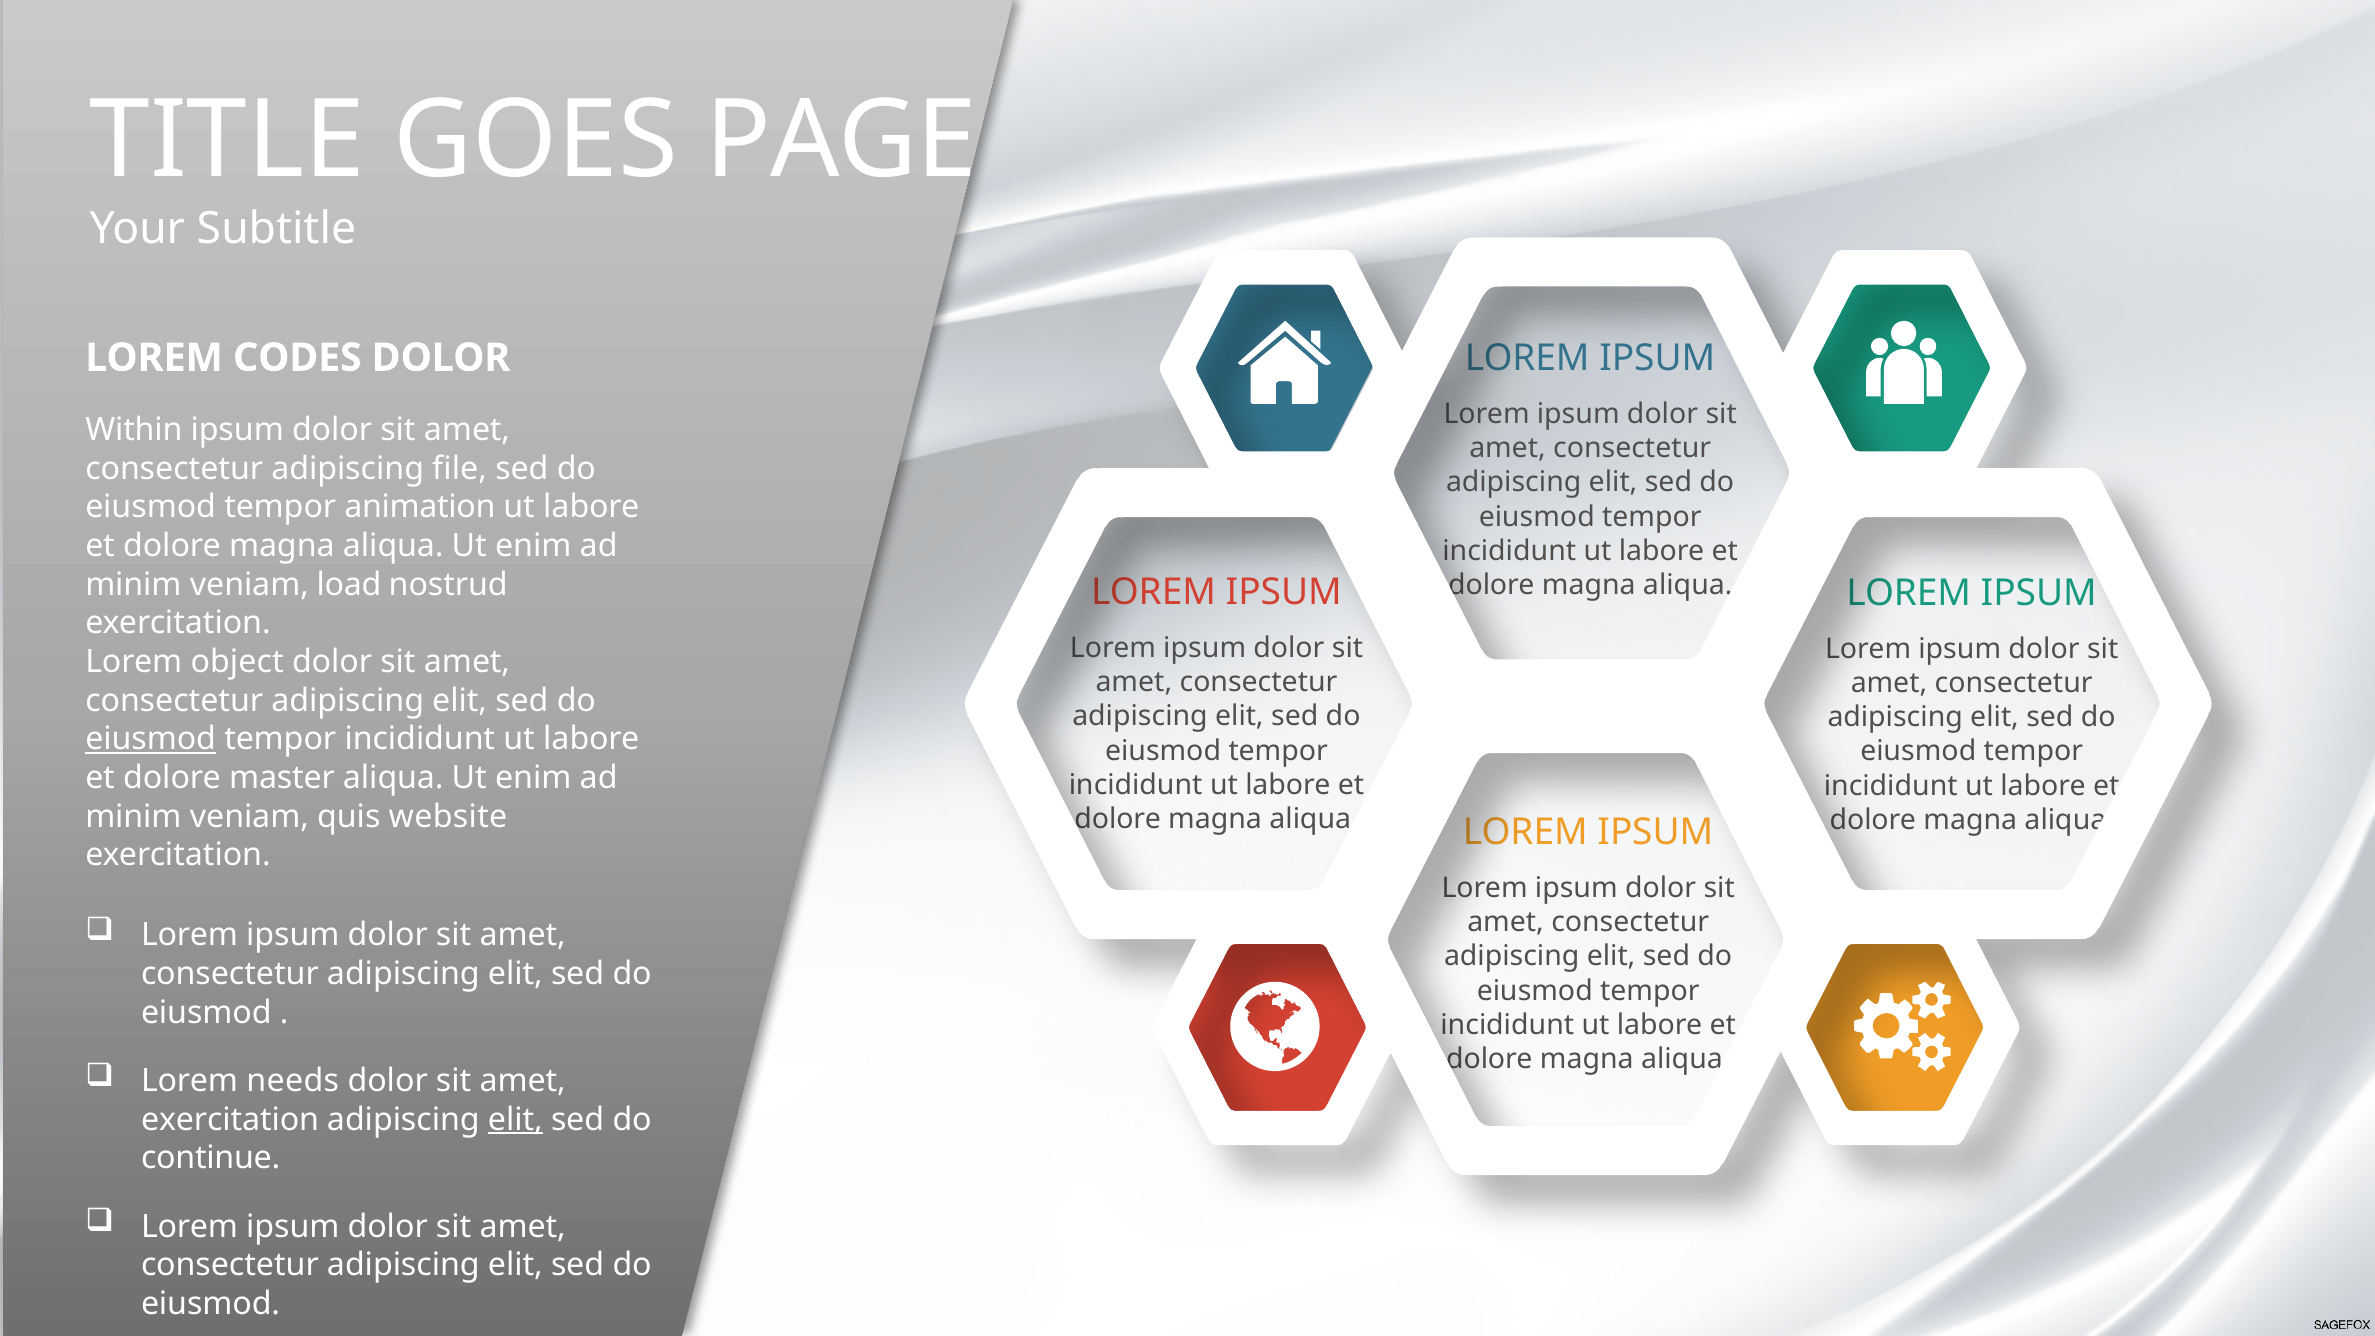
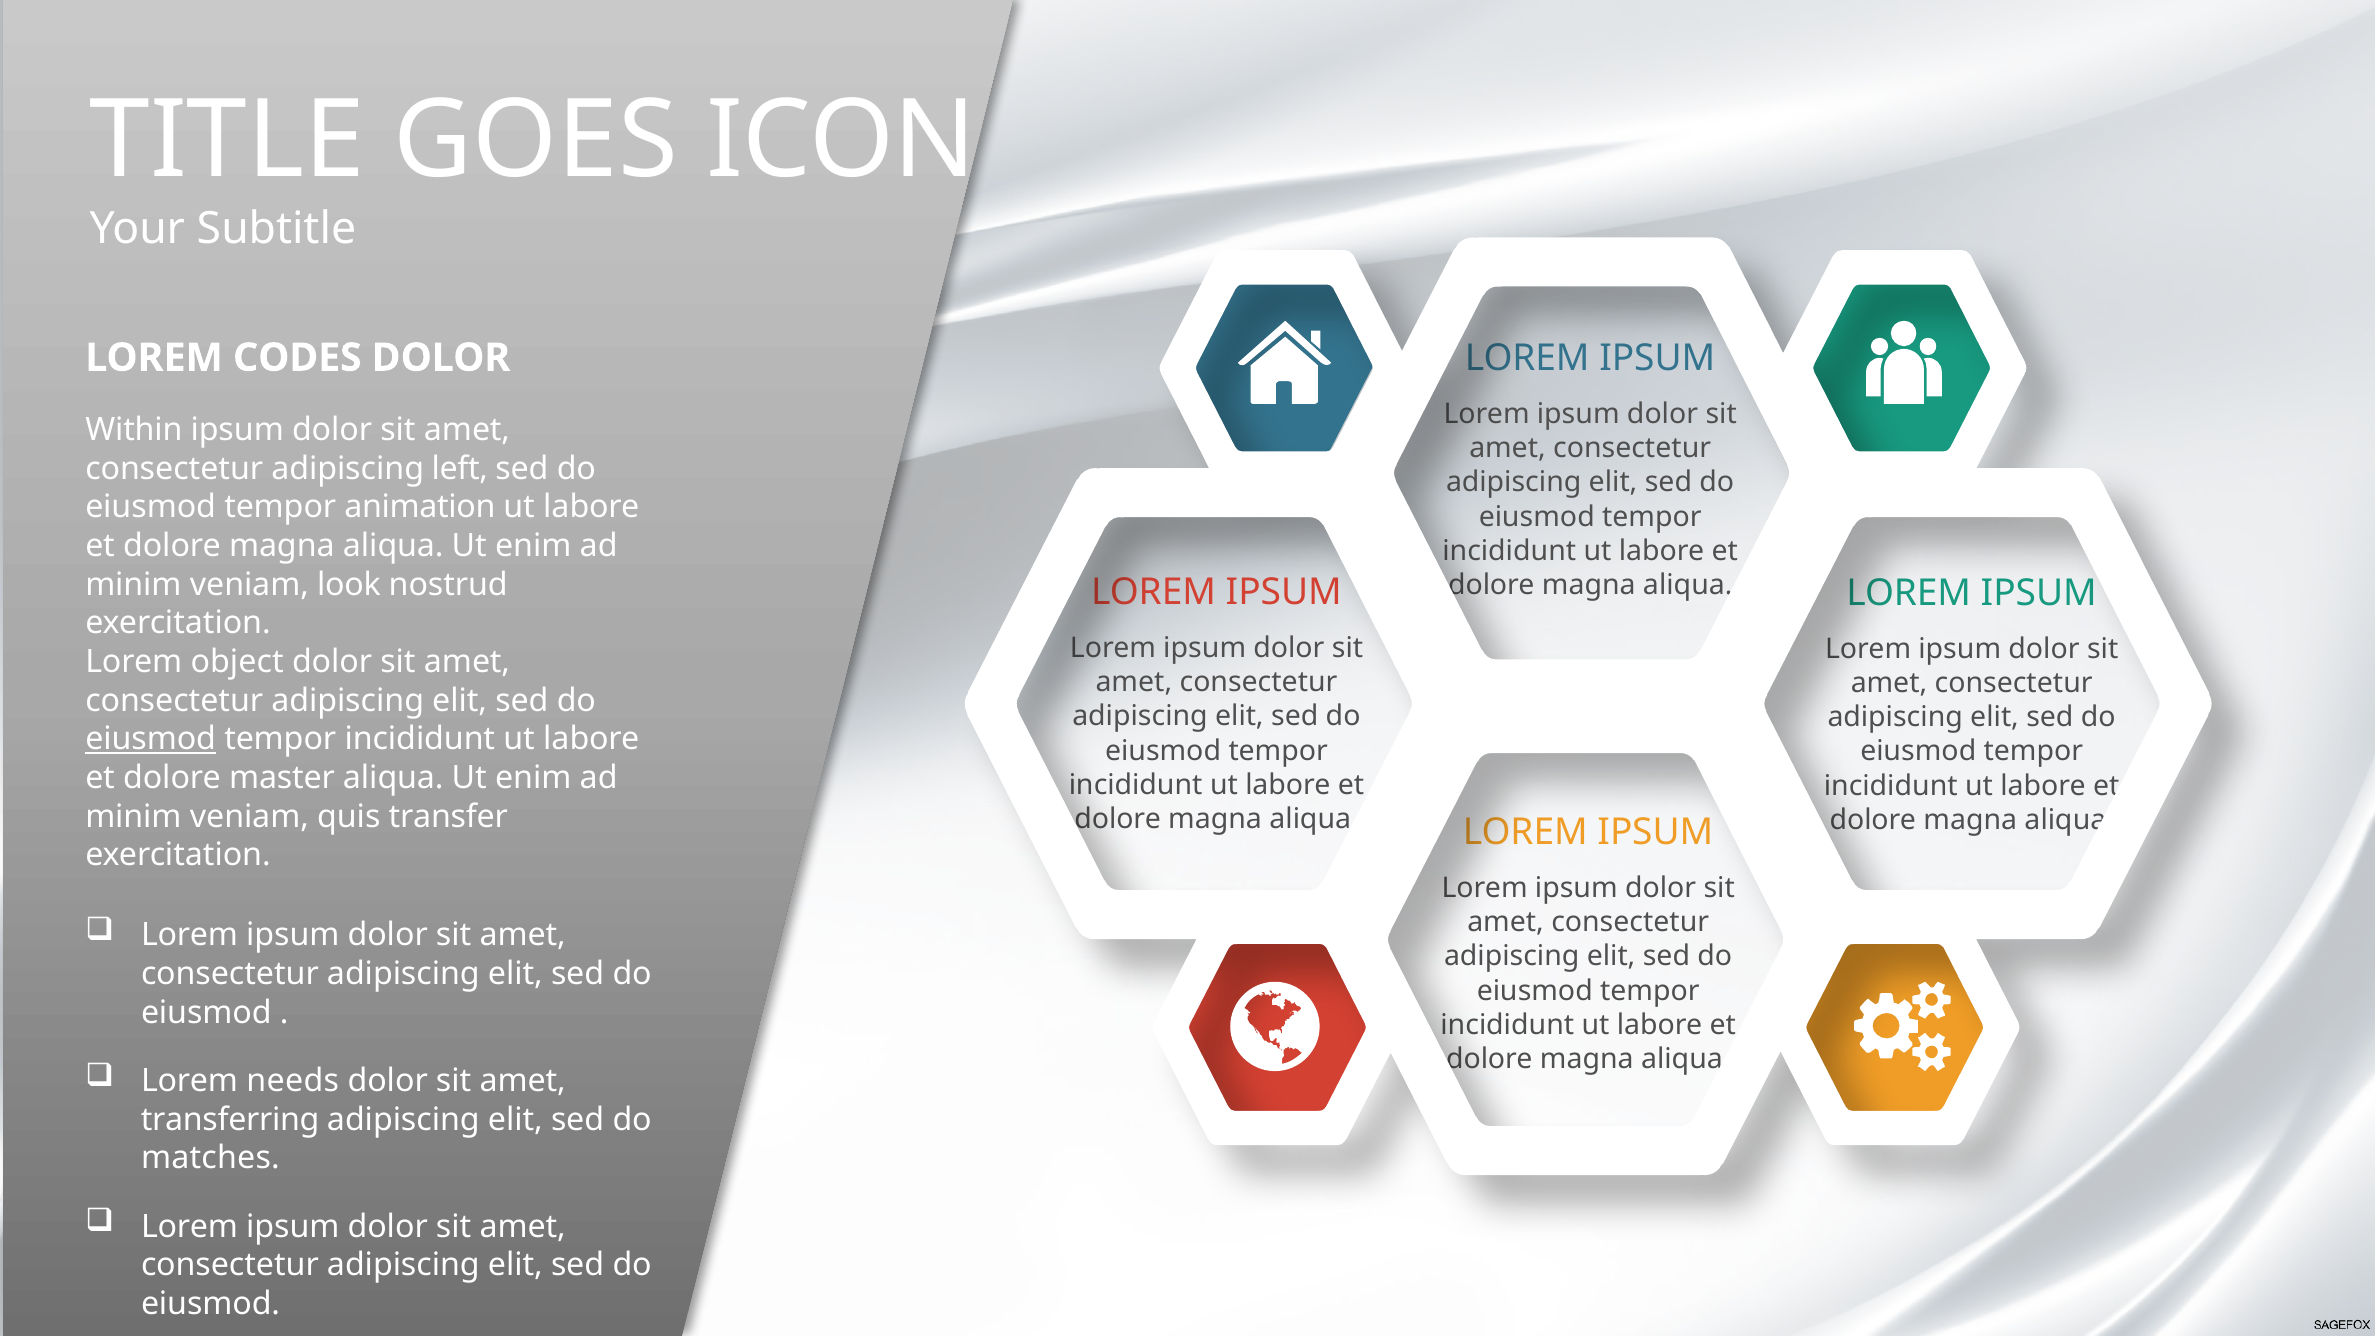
PAGE: PAGE -> ICON (841, 141)
file: file -> left (460, 469)
load: load -> look (349, 585)
website: website -> transfer (448, 816)
exercitation: exercitation -> transferring (230, 1120)
elit underline: present -> none (515, 1120)
continue: continue -> matches (210, 1158)
